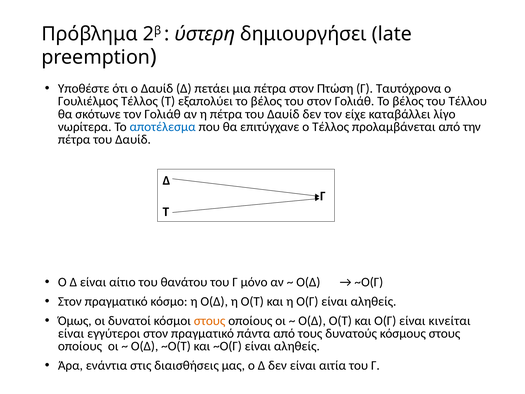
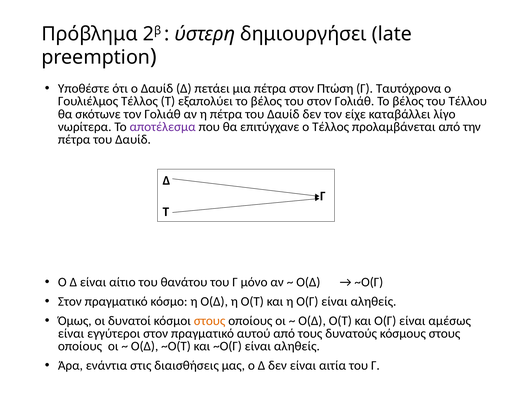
αποτέλεσμα colour: blue -> purple (163, 127)
κινείται: κινείται -> αμέσως (450, 321)
πάντα: πάντα -> αυτού (254, 333)
